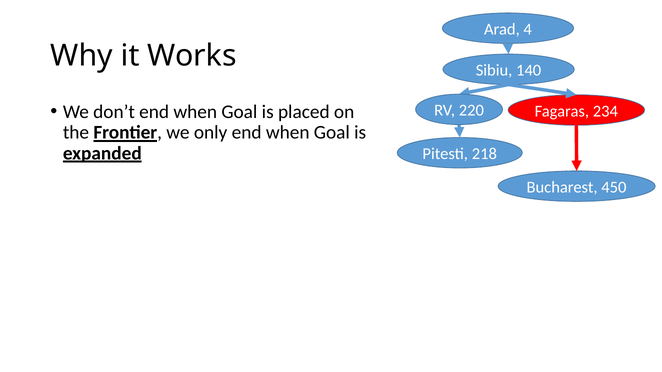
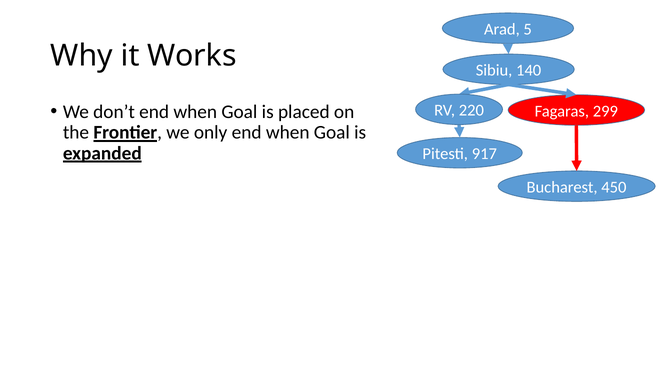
4: 4 -> 5 (528, 29)
234: 234 -> 299 (605, 111)
218: 218 -> 917 (484, 154)
